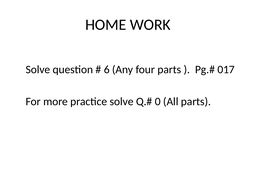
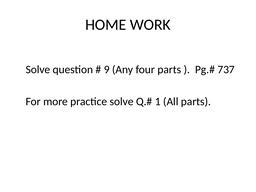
6: 6 -> 9 (107, 70)
017: 017 -> 737 (226, 70)
0: 0 -> 1 (158, 102)
